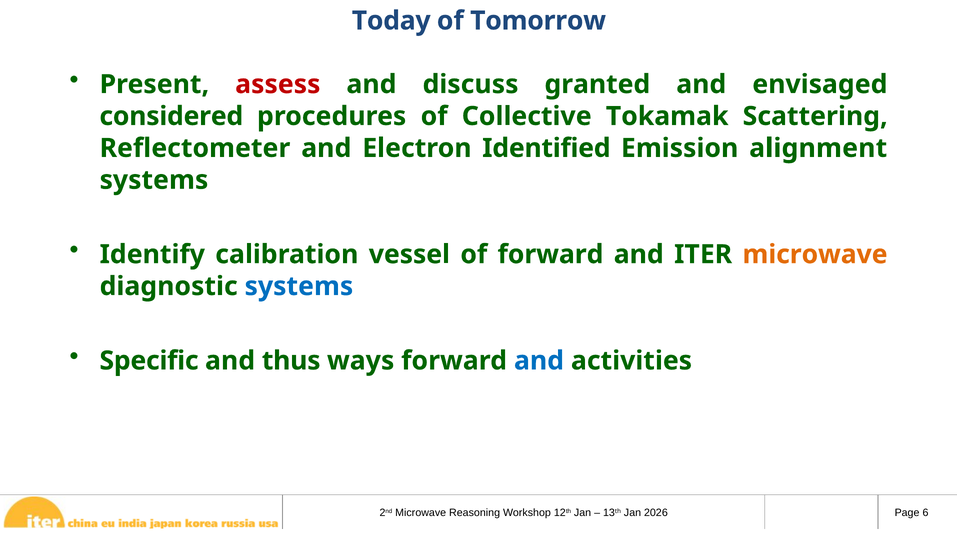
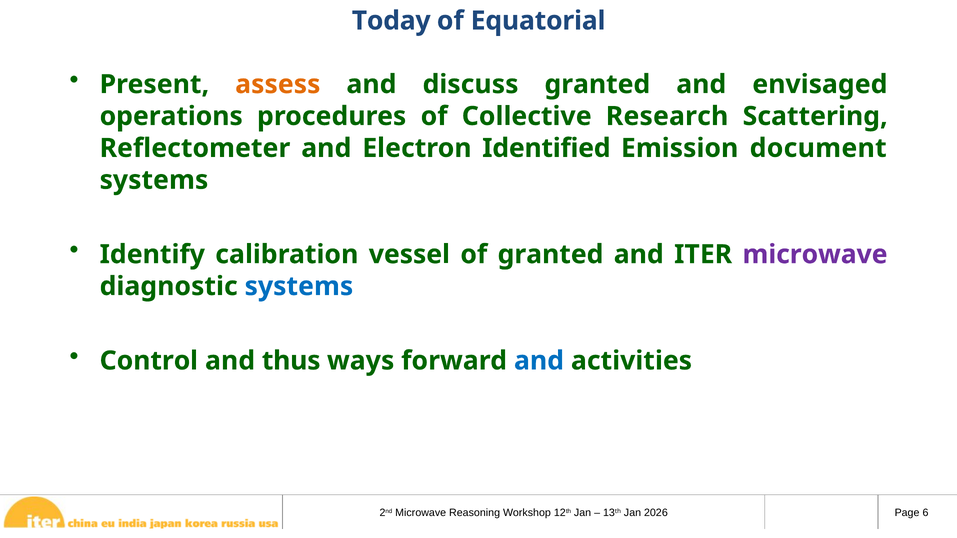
Tomorrow: Tomorrow -> Equatorial (538, 21)
assess colour: red -> orange (278, 84)
considered: considered -> operations (171, 116)
Tokamak: Tokamak -> Research (667, 116)
alignment: alignment -> document (818, 148)
of forward: forward -> granted (550, 255)
microwave colour: orange -> purple (815, 255)
Specific: Specific -> Control (149, 361)
